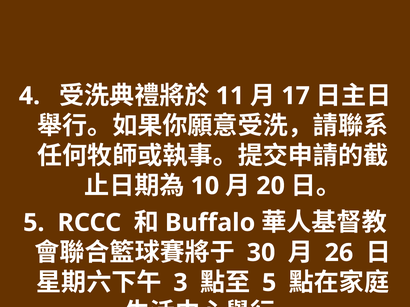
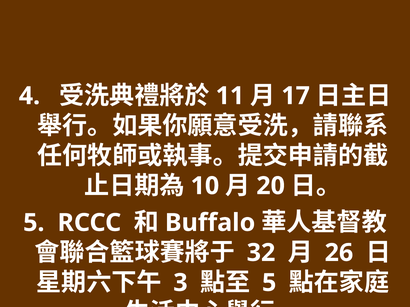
30: 30 -> 32 (261, 253)
